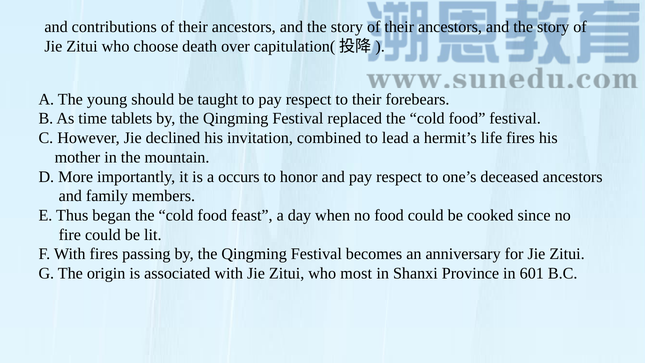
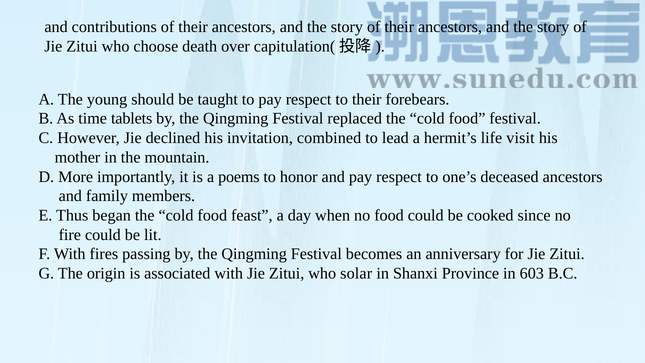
life fires: fires -> visit (520, 138)
occurs: occurs -> poems (239, 177)
most: most -> solar (356, 273)
601: 601 -> 603 (532, 273)
